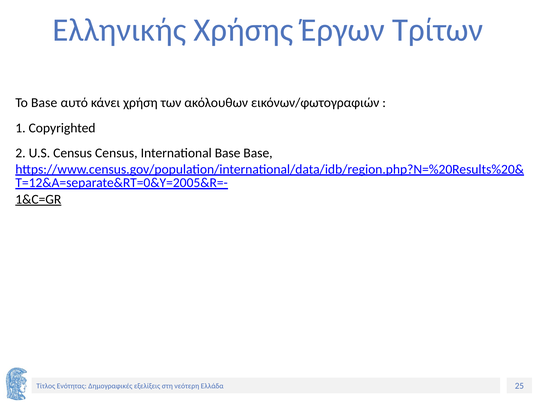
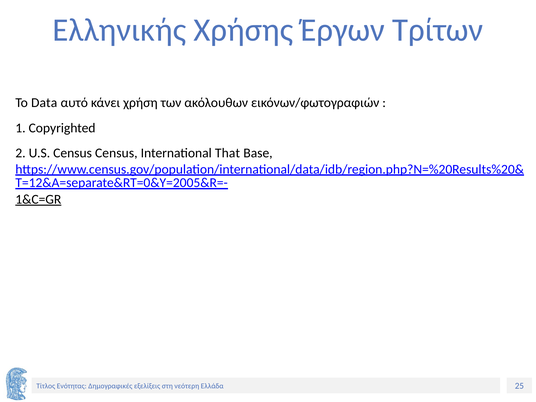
Το Base: Base -> Data (44, 103)
International Base: Base -> That (227, 153)
